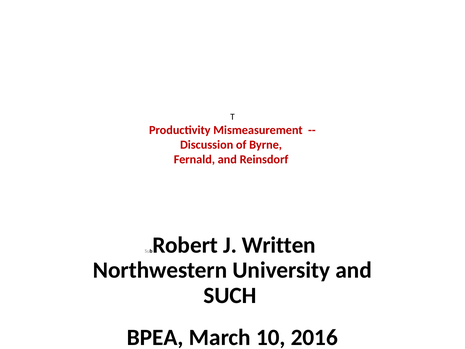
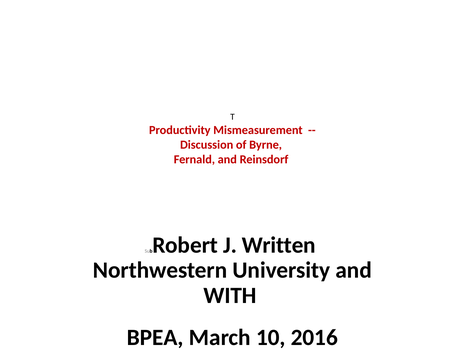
SUCH: SUCH -> WITH (230, 295)
